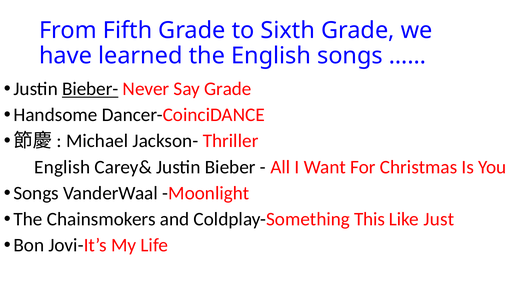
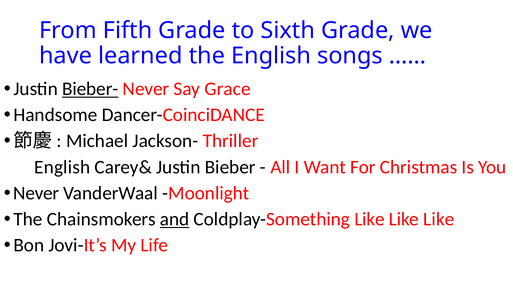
Say Grade: Grade -> Grace (228, 89)
Songs: Songs -> Never (36, 194)
and underline: none -> present (175, 220)
Coldplay-Something This: This -> Like (369, 220)
Just: Just -> Like (439, 220)
